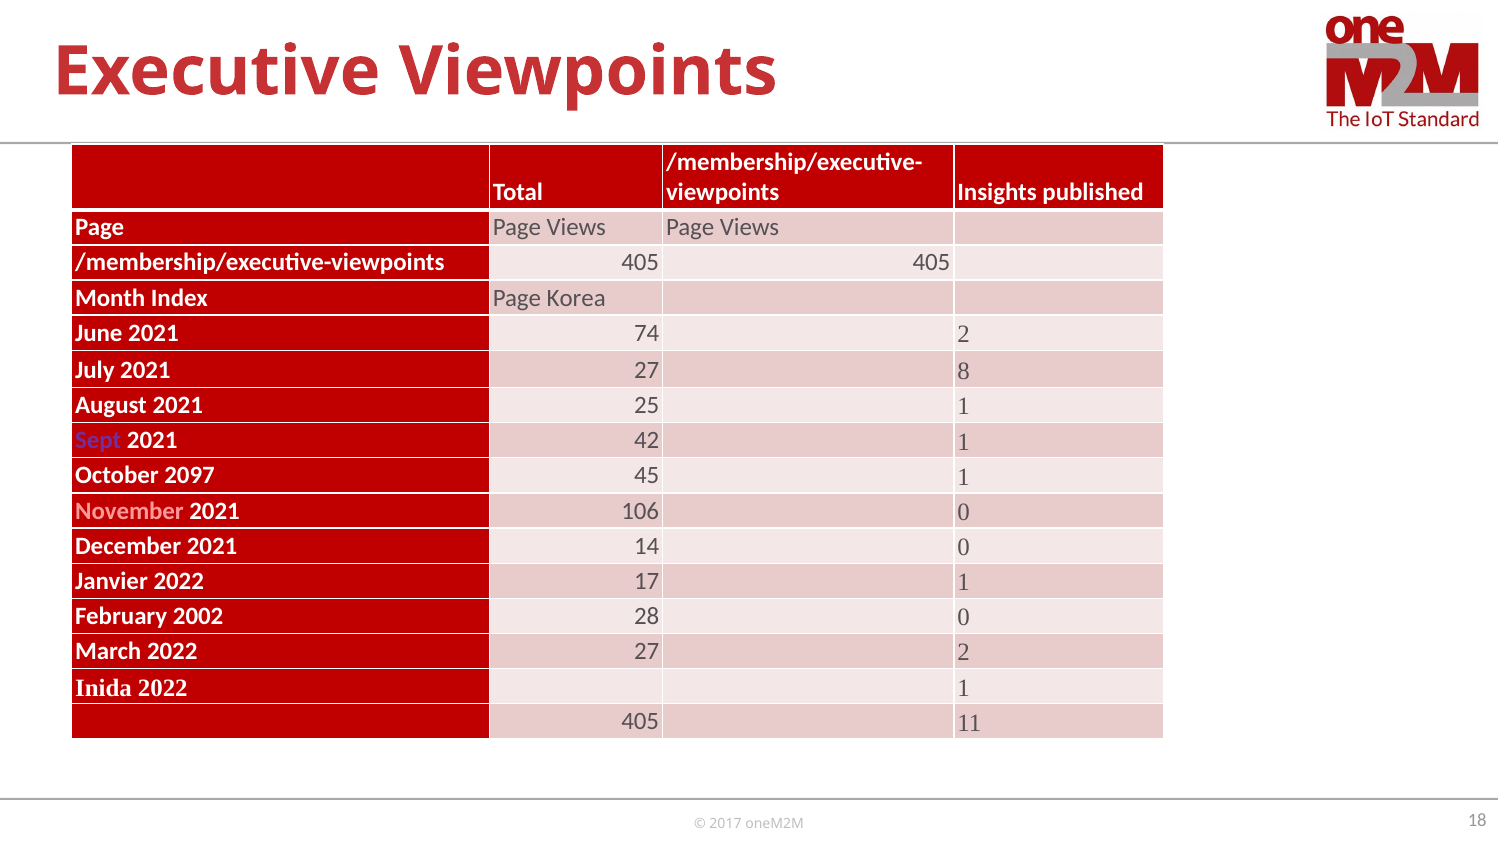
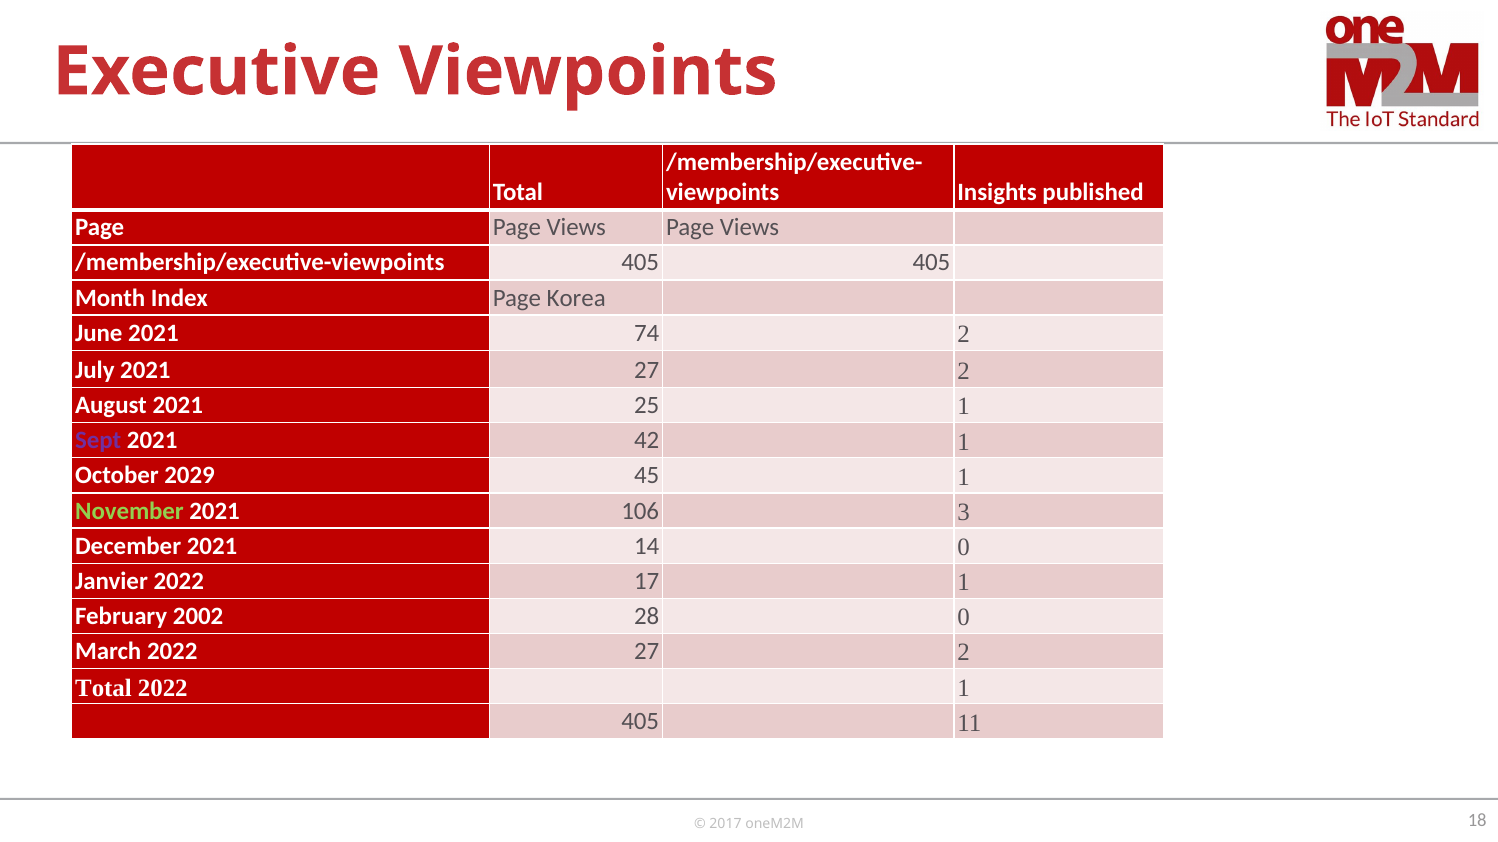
2021 27 8: 8 -> 2 (964, 372)
2097: 2097 -> 2029 (190, 476)
November colour: pink -> light green (130, 511)
106 0: 0 -> 3 (964, 513)
Inida: Inida -> Total (104, 688)
